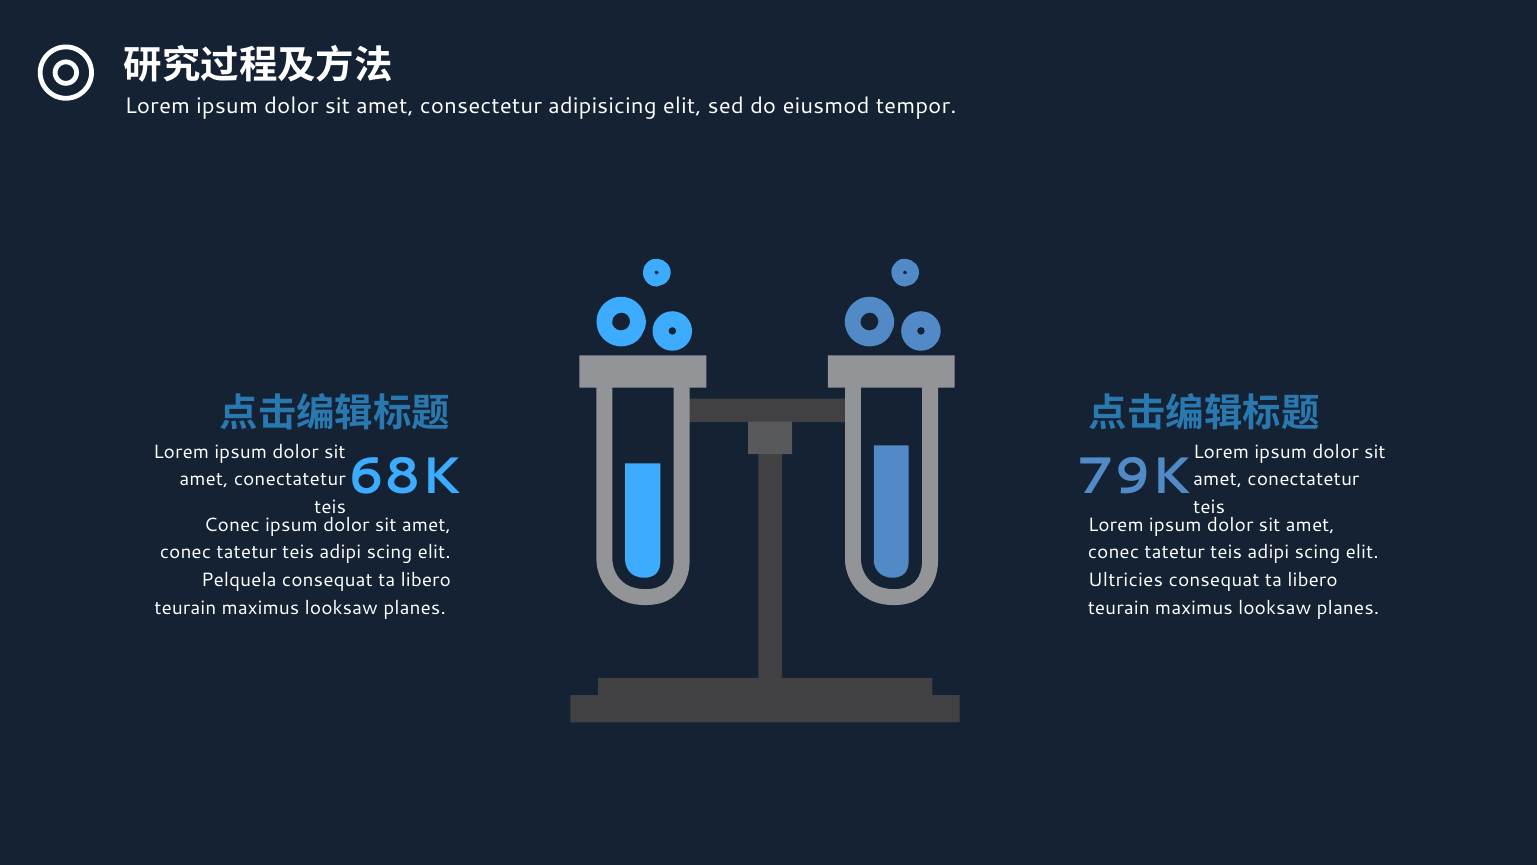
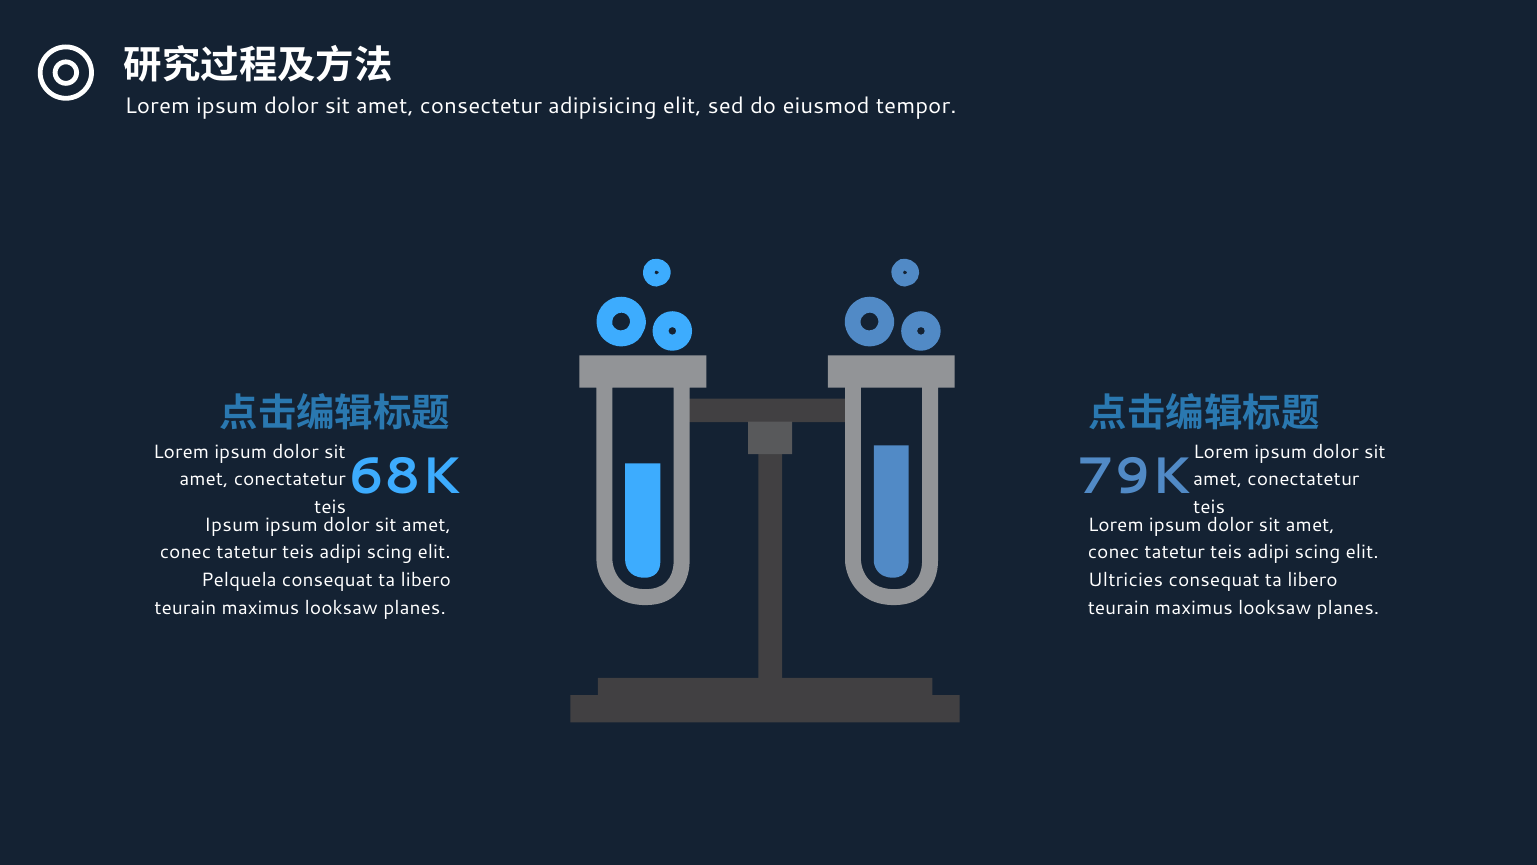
Conec: Conec -> Ipsum (232, 525)
